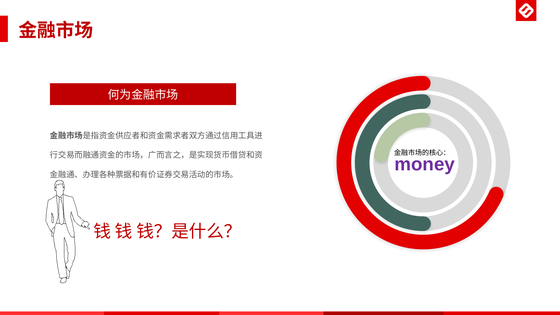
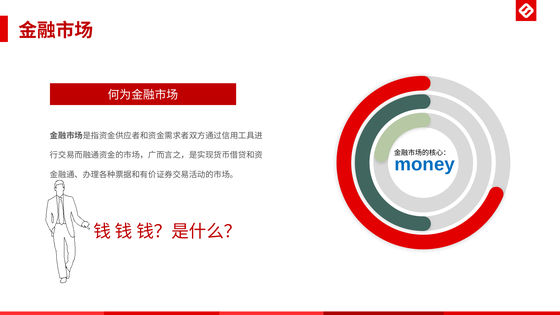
money colour: purple -> blue (425, 164)
